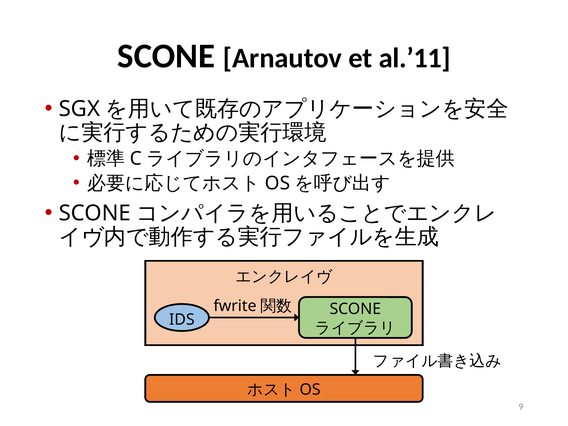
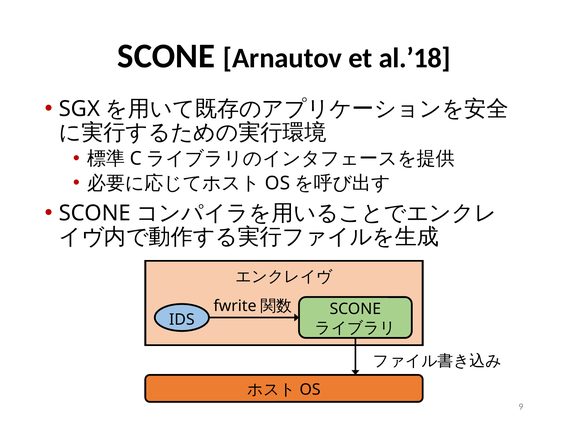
al.’11: al.’11 -> al.’18 (415, 58)
